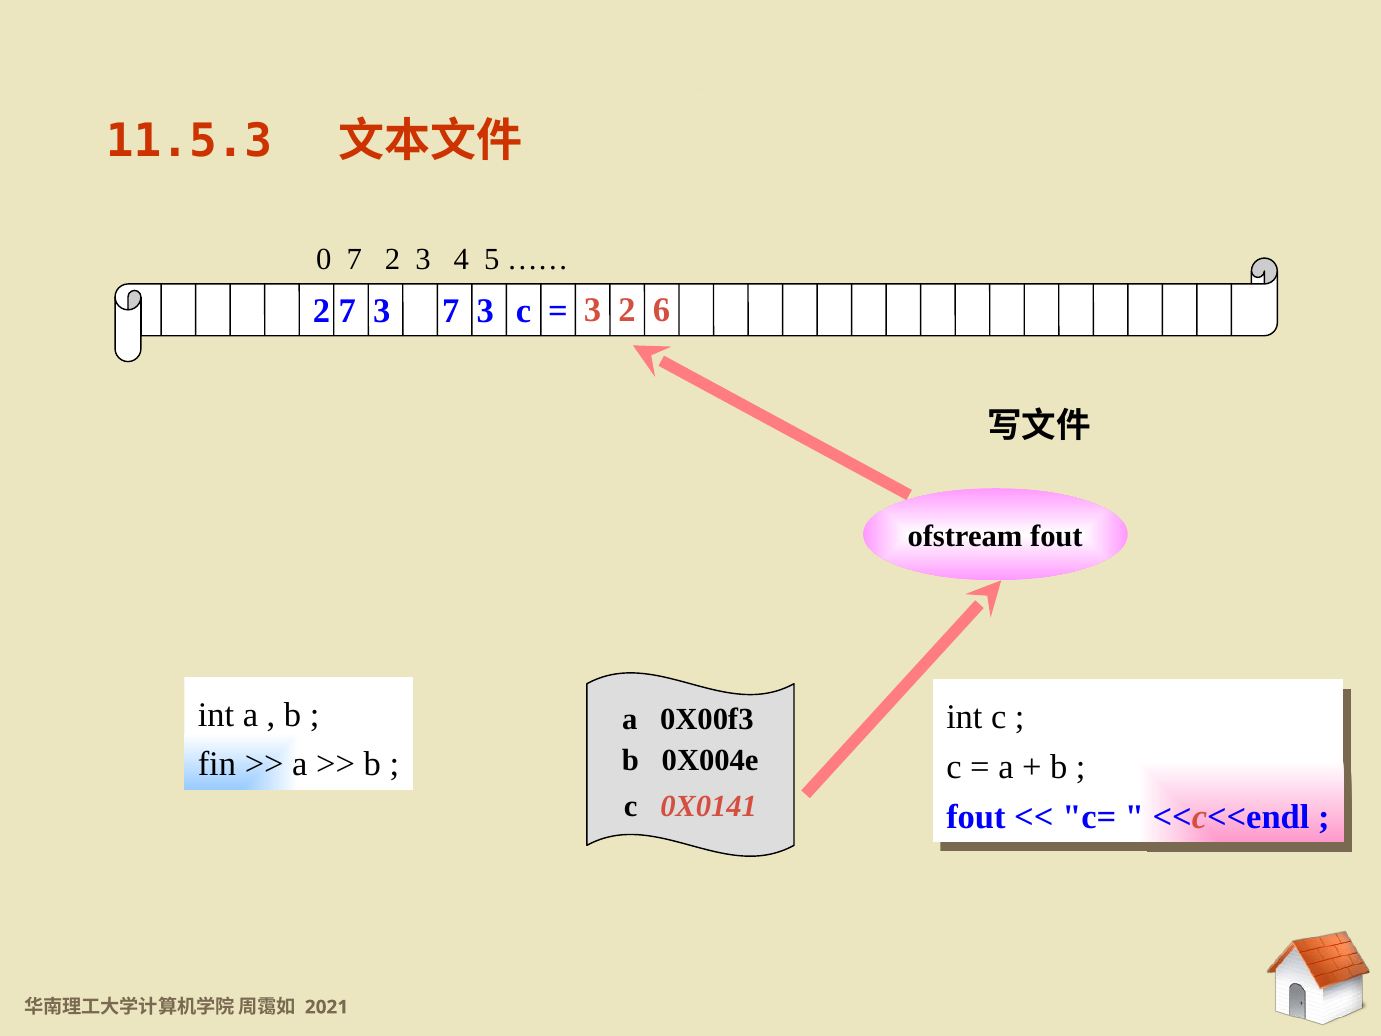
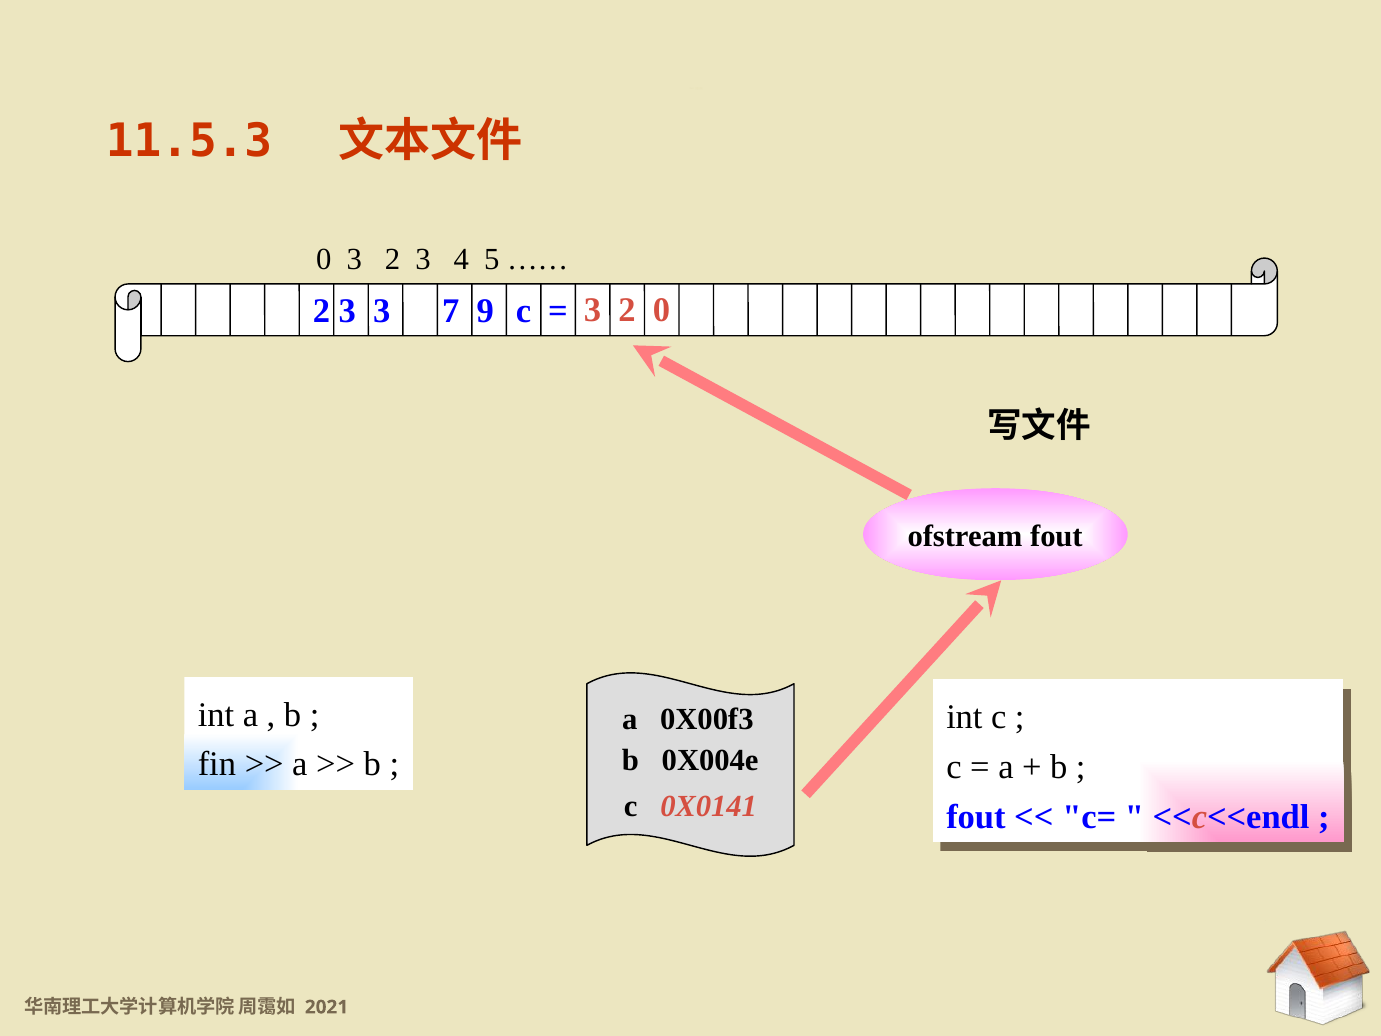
0 7: 7 -> 3 (354, 259)
2 6: 6 -> 0 (662, 310)
7: 7 -> 3 (347, 311)
3 7 3: 3 -> 9 (485, 311)
